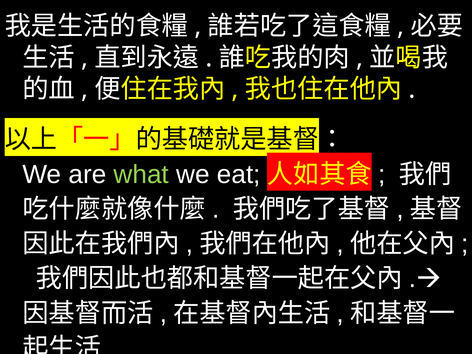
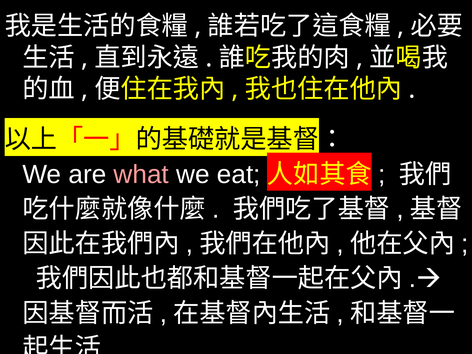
what colour: light green -> pink (141, 174)
